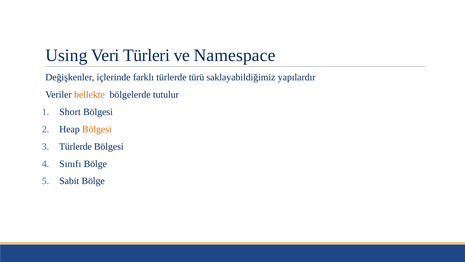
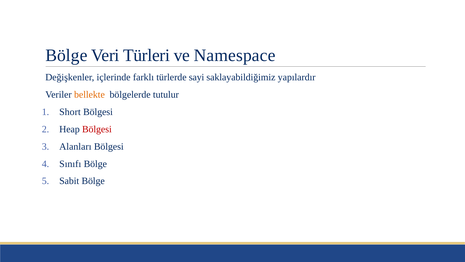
Using: Using -> Bölge (66, 55)
türü: türü -> sayi (197, 77)
Bölgesi colour: orange -> red (97, 129)
Türlerde: Türlerde -> Alanları (75, 146)
